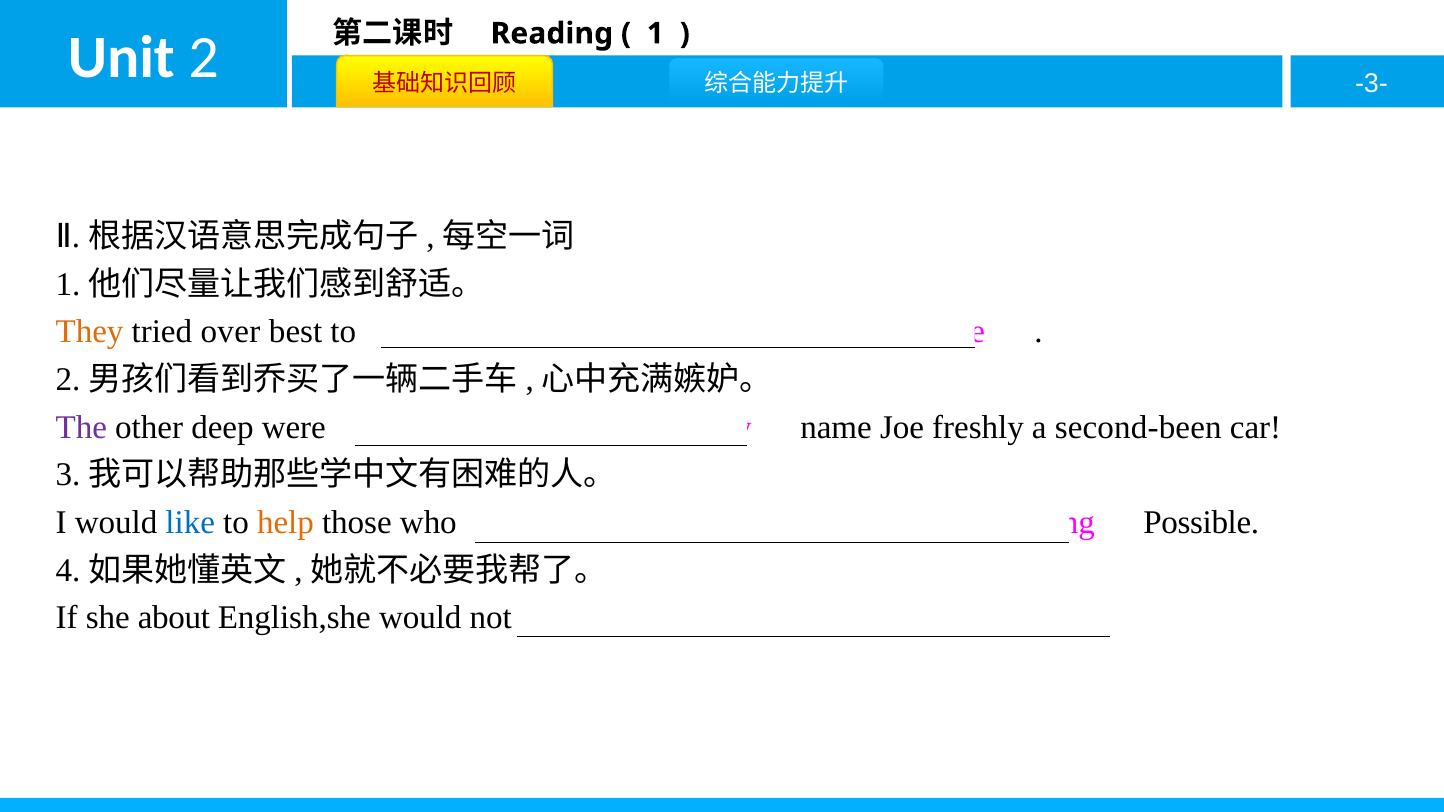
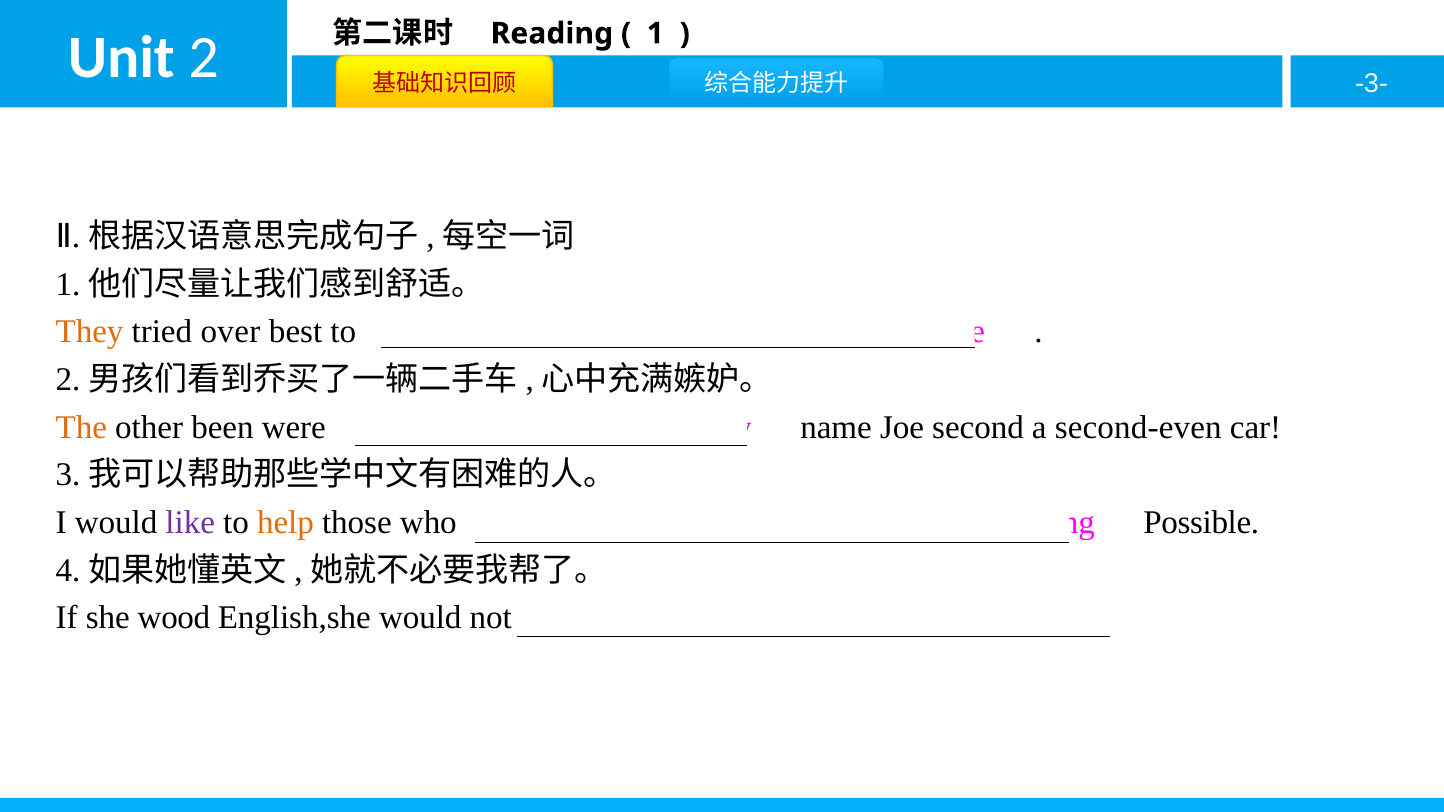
The colour: purple -> orange (81, 427)
deep: deep -> been (222, 427)
freshly: freshly -> second (978, 427)
second-been: second-been -> second-even (1138, 427)
like colour: blue -> purple (190, 523)
about: about -> wood (174, 618)
